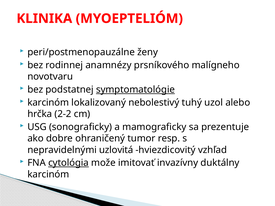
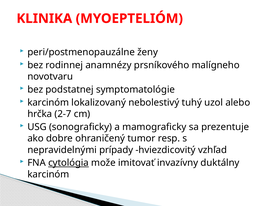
symptomatológie underline: present -> none (135, 90)
2-2: 2-2 -> 2-7 (63, 114)
uzlovitá: uzlovitá -> prípady (116, 150)
